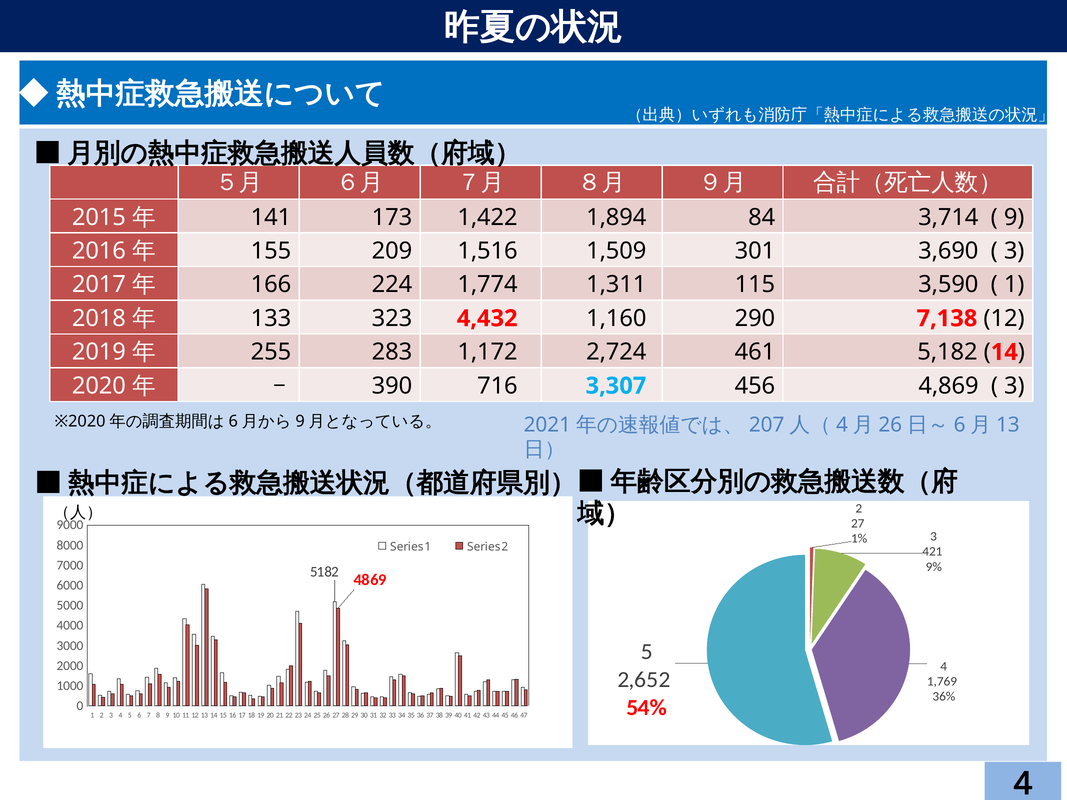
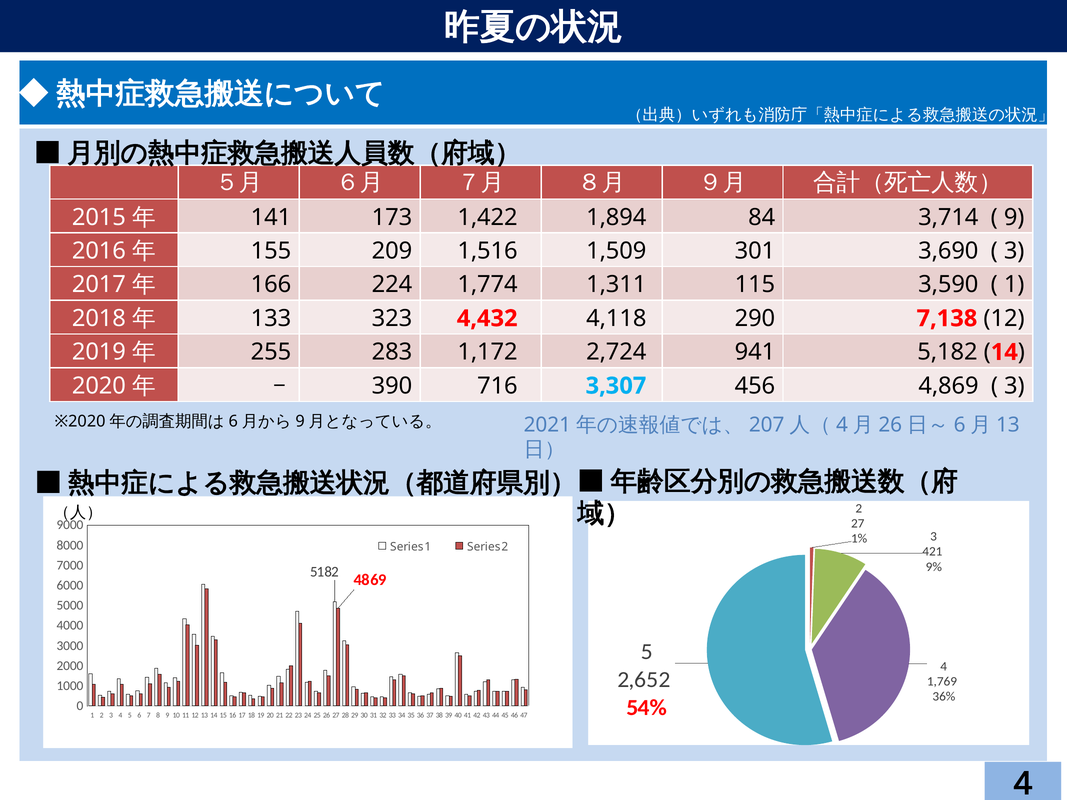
1,160: 1,160 -> 4,118 (616, 318)
461: 461 -> 941 (755, 352)
